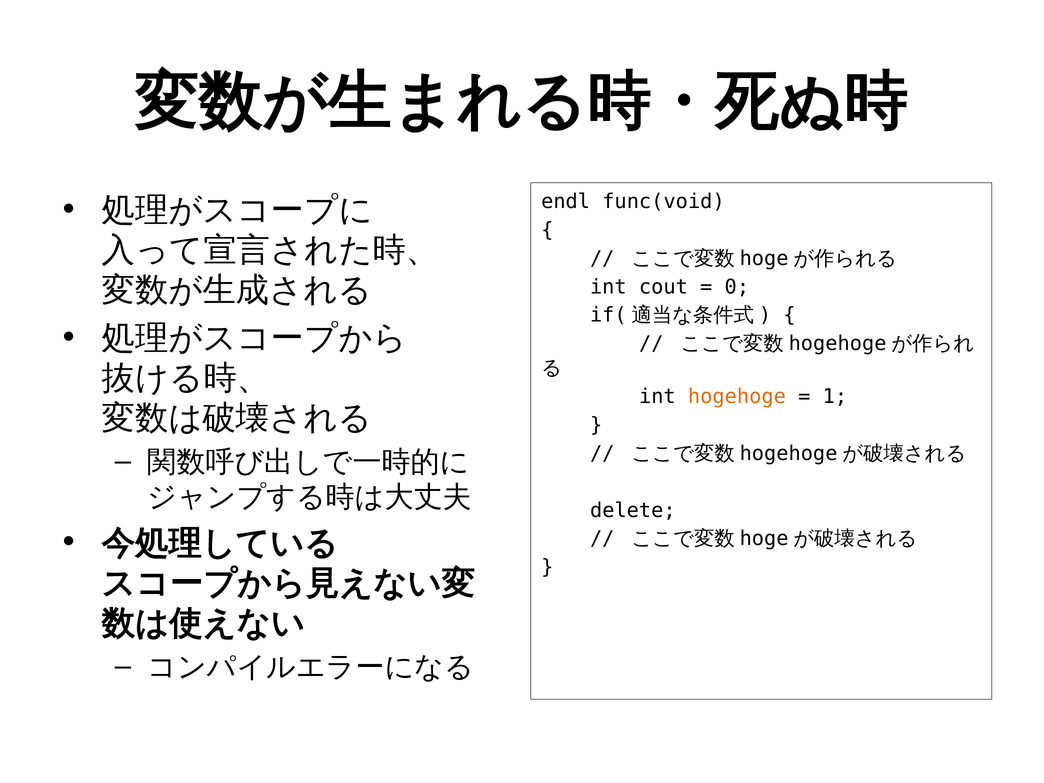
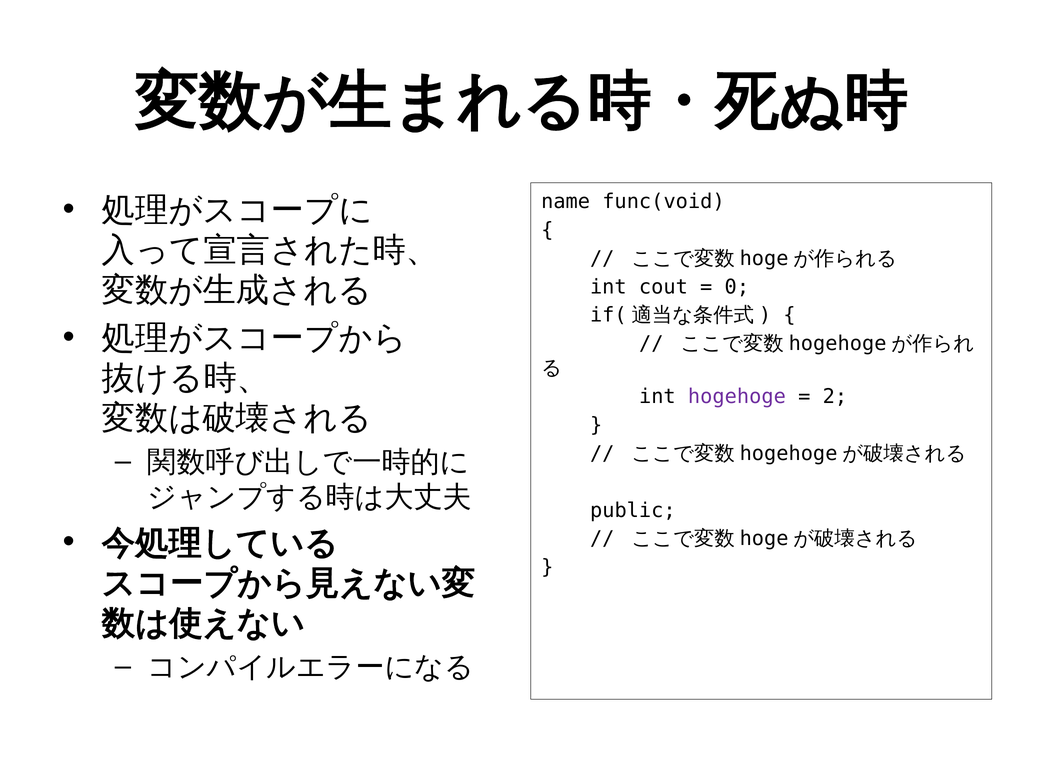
endl: endl -> name (566, 202)
hogehoge colour: orange -> purple (737, 397)
1: 1 -> 2 (835, 397)
delete: delete -> public (633, 510)
